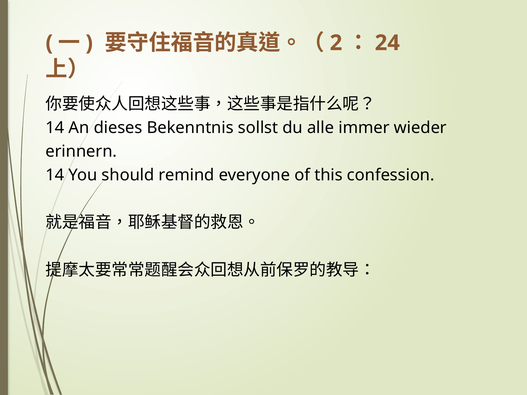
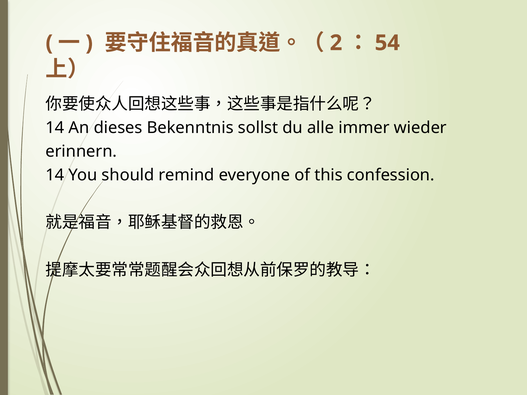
24: 24 -> 54 (387, 43)
